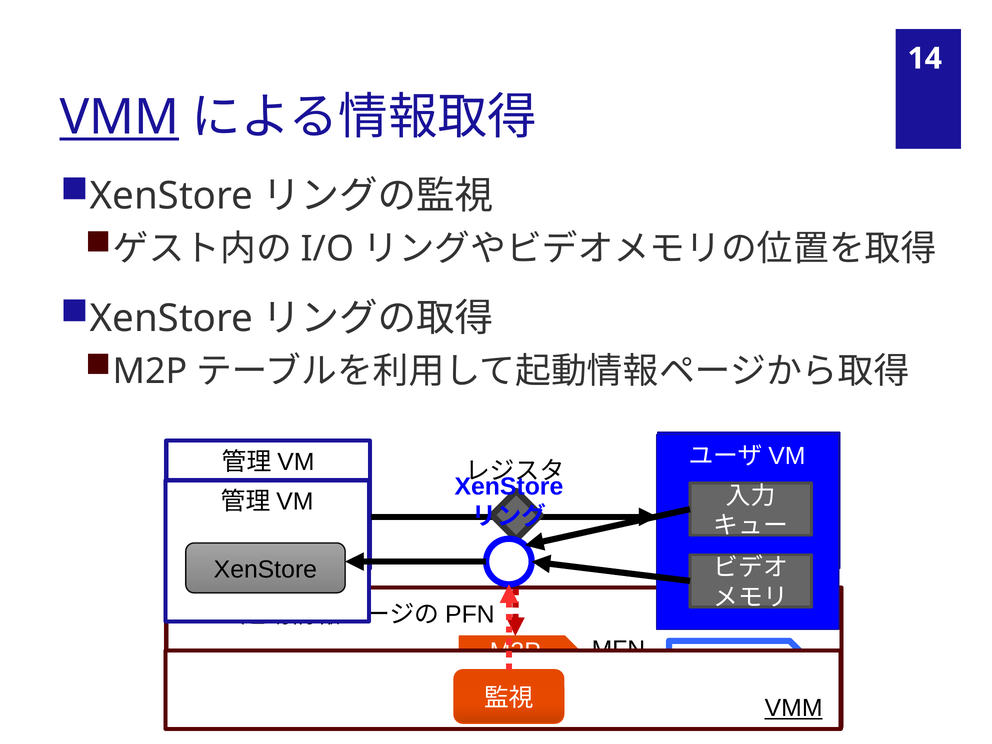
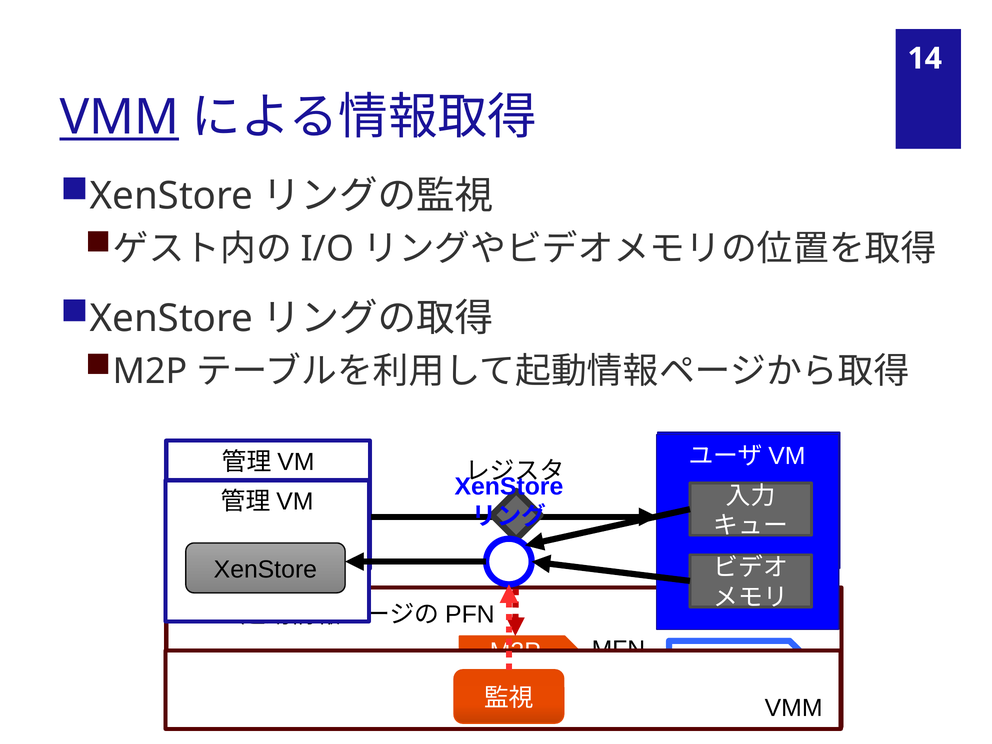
VMM underline: present -> none (794, 708)
